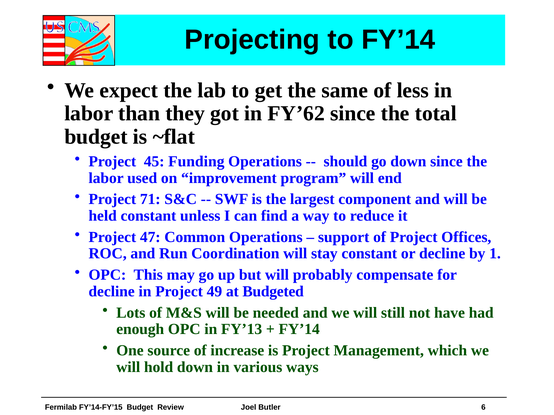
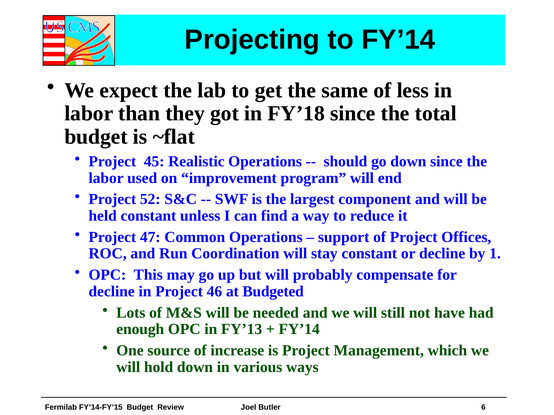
FY’62: FY’62 -> FY’18 (296, 114)
Funding: Funding -> Realistic (196, 162)
71: 71 -> 52 (150, 199)
49: 49 -> 46 (214, 292)
